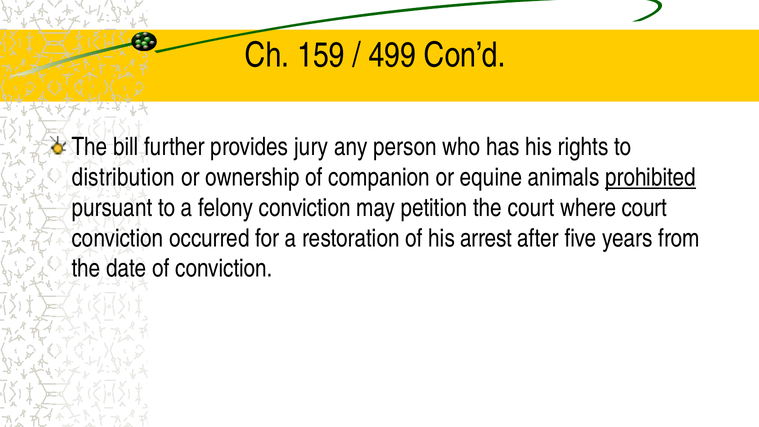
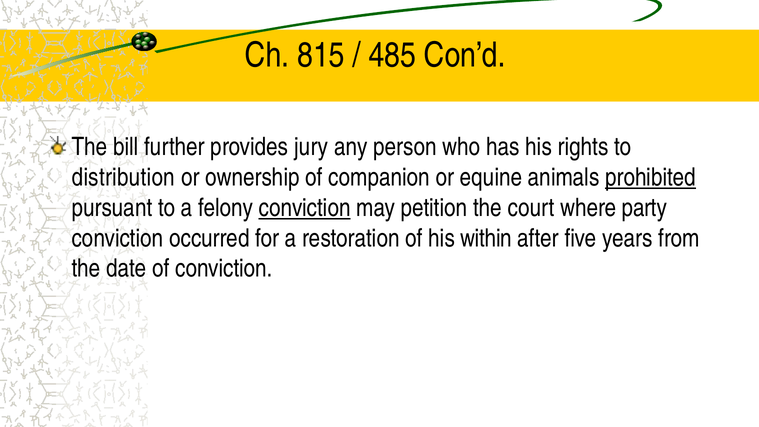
159: 159 -> 815 (321, 55)
499: 499 -> 485 (392, 55)
conviction underline: none -> present (305, 208)
where court: court -> party (644, 208)
arrest: arrest -> within (486, 238)
